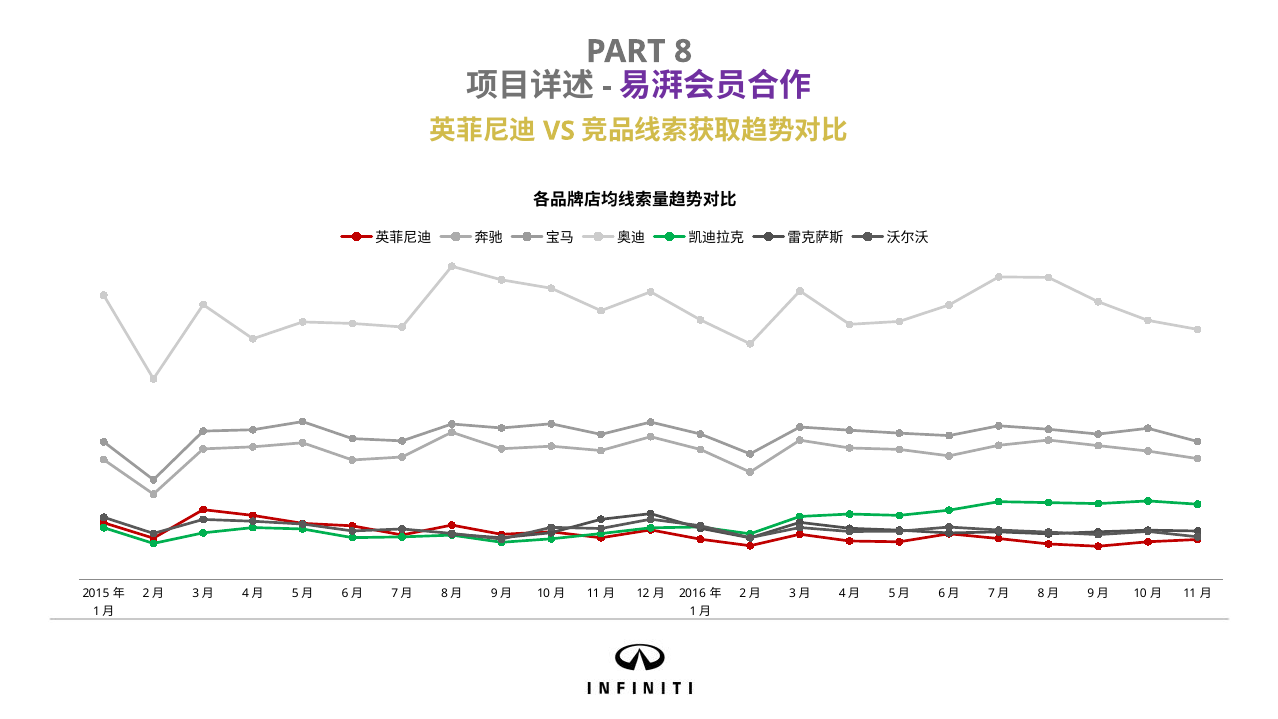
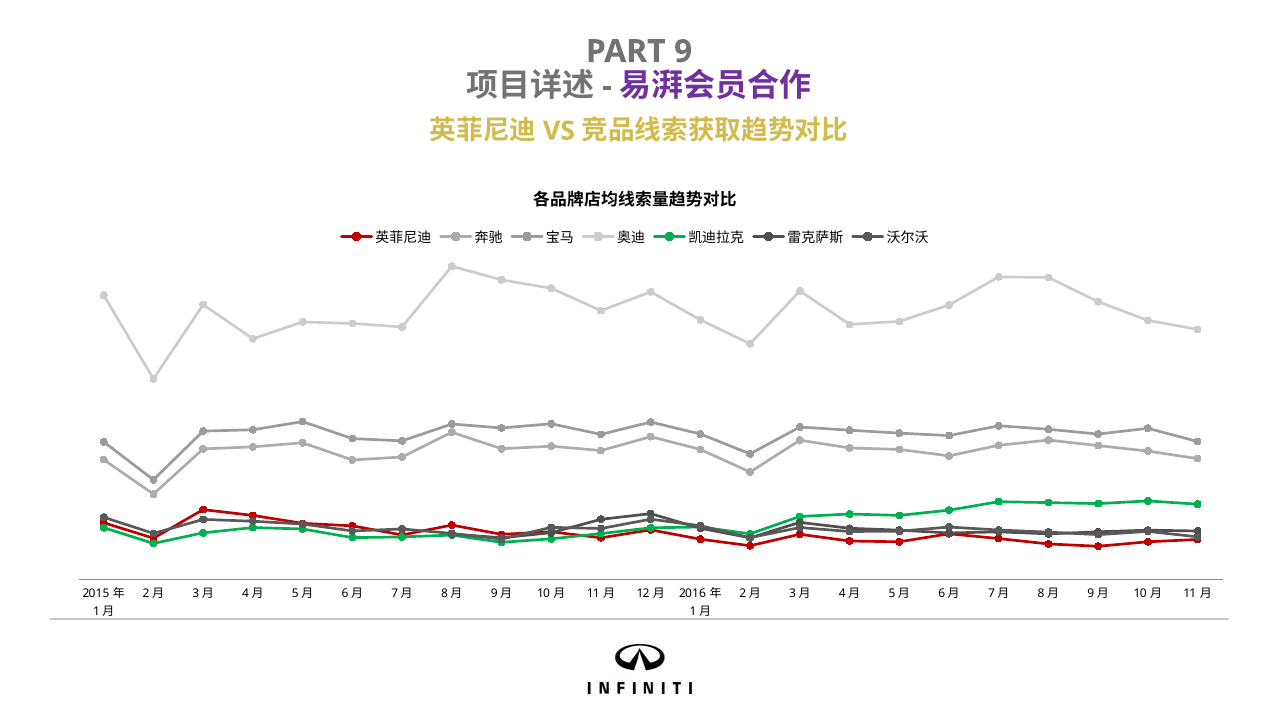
8: 8 -> 9 (683, 51)
